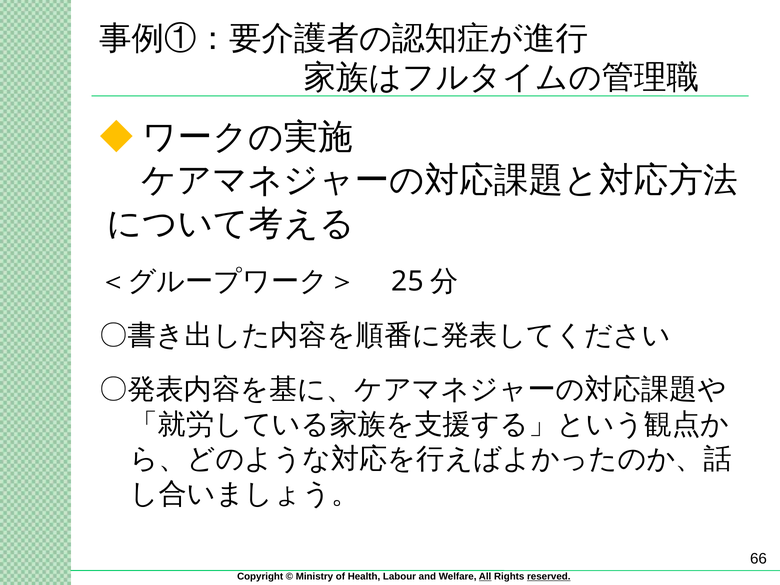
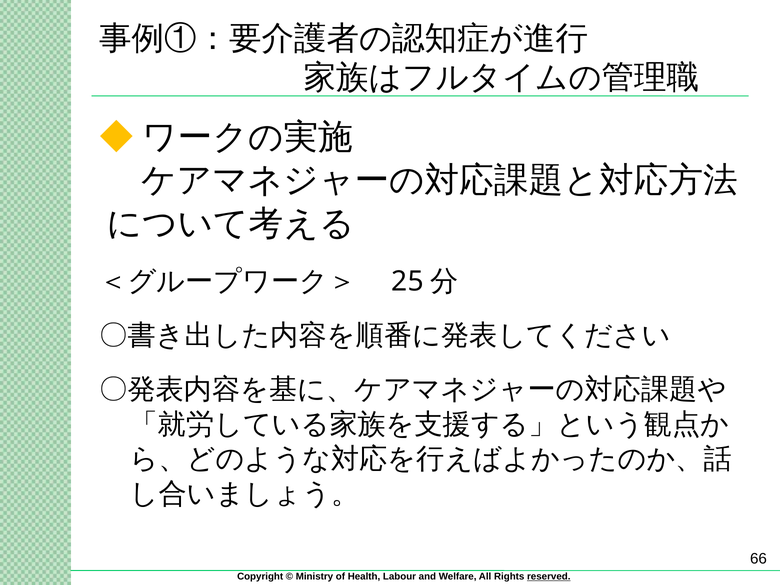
All underline: present -> none (485, 576)
